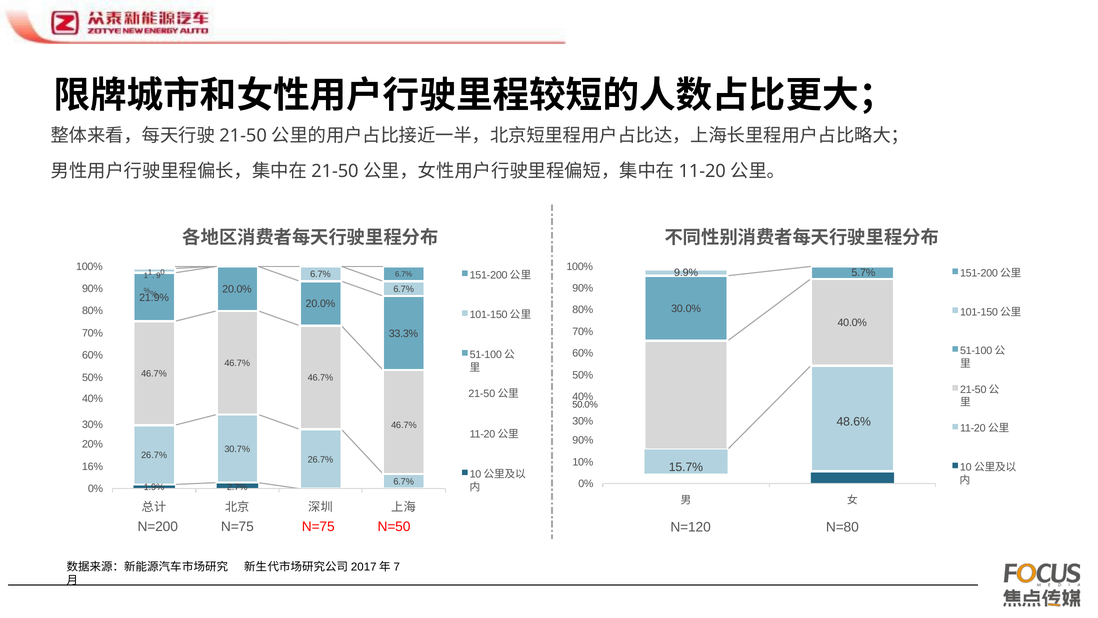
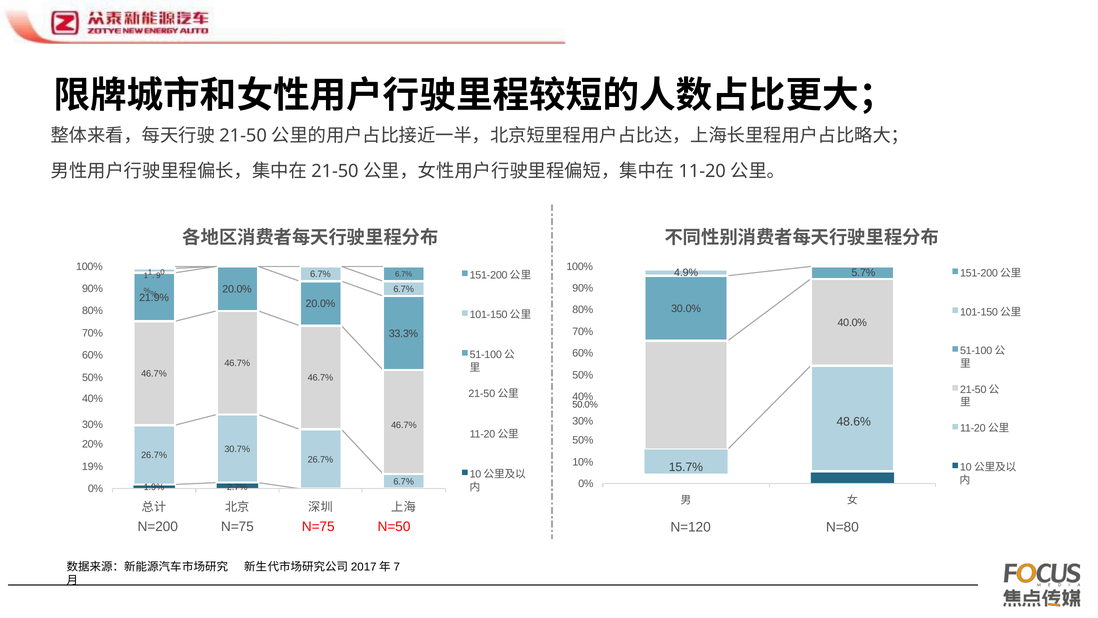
9.9%: 9.9% -> 4.9% (686, 273)
90%: 90% -> 50% (583, 440)
16%: 16% -> 19% (92, 466)
